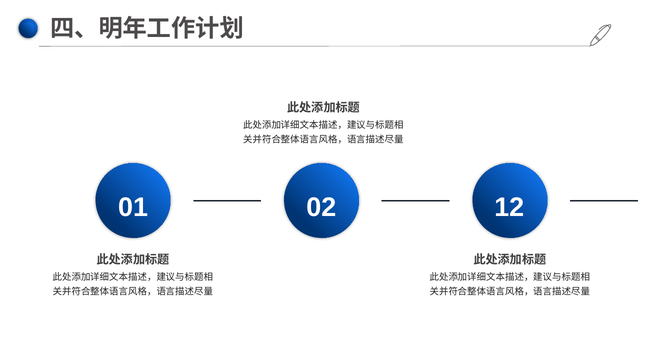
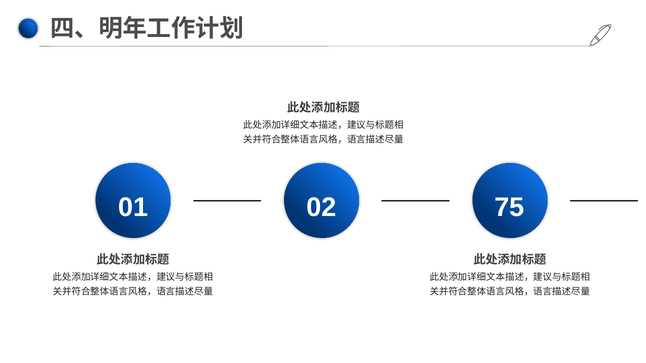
12: 12 -> 75 (509, 207)
